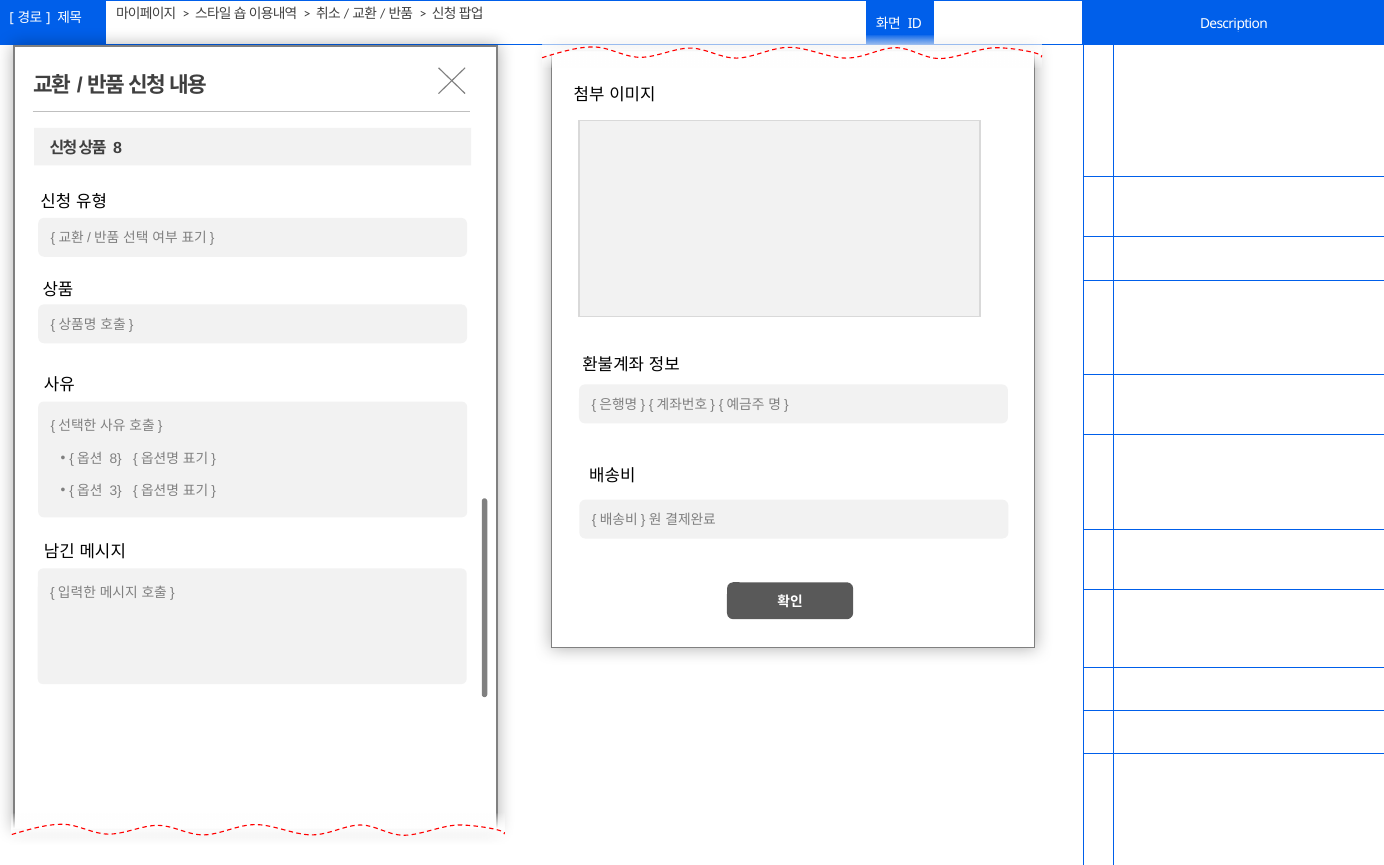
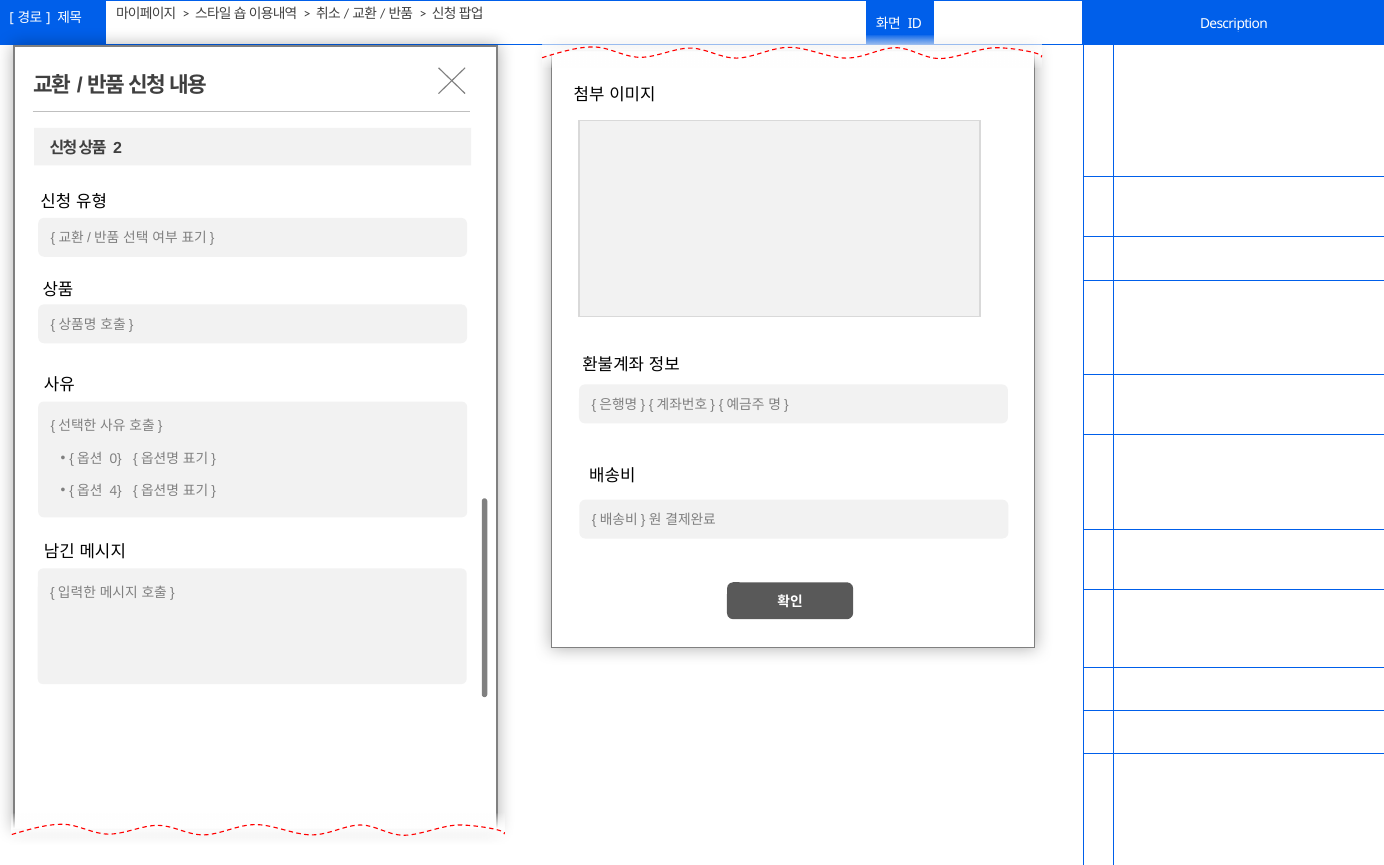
8: 8 -> 2 (118, 148)
8: 8 -> 0 (116, 459)
3: 3 -> 4 (116, 491)
